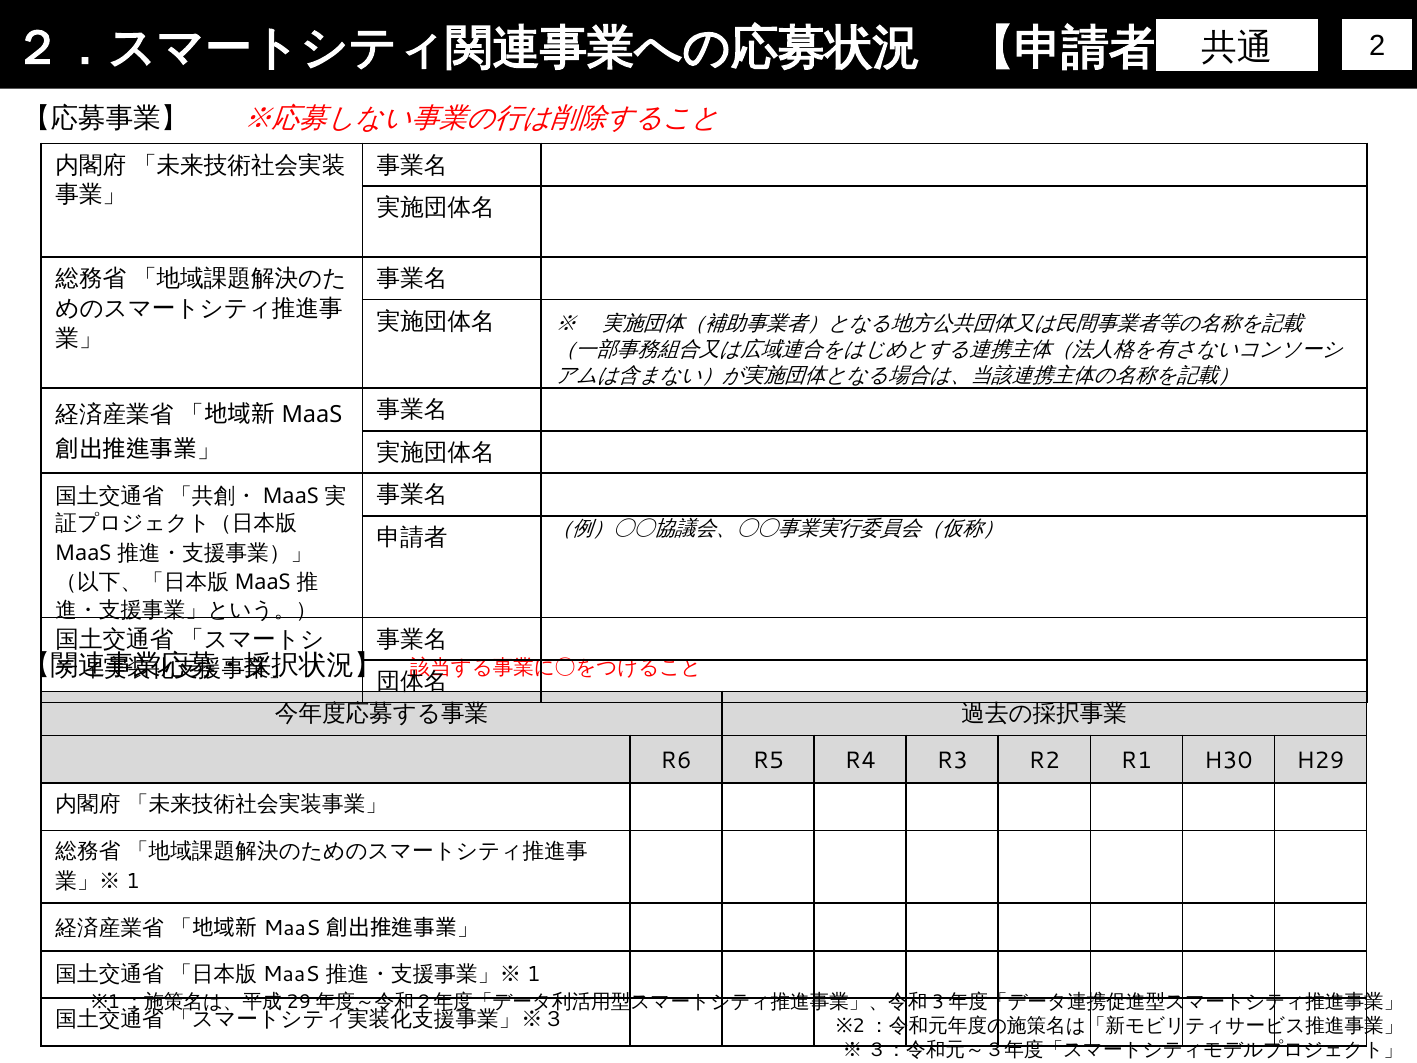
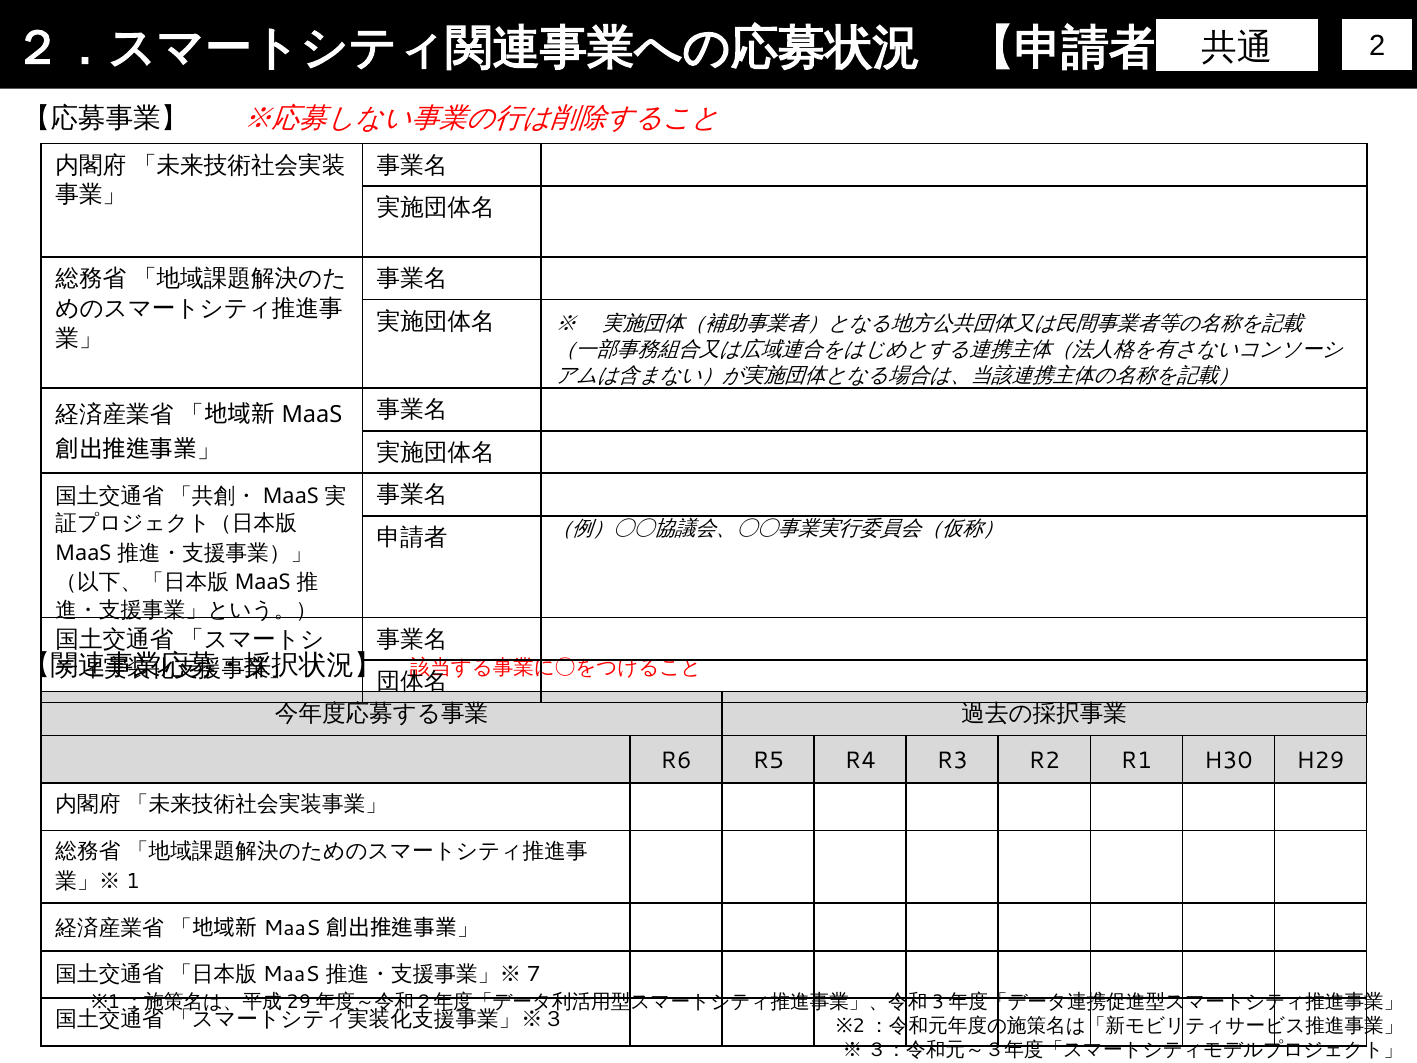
1: 1 -> 7 (534, 974)
